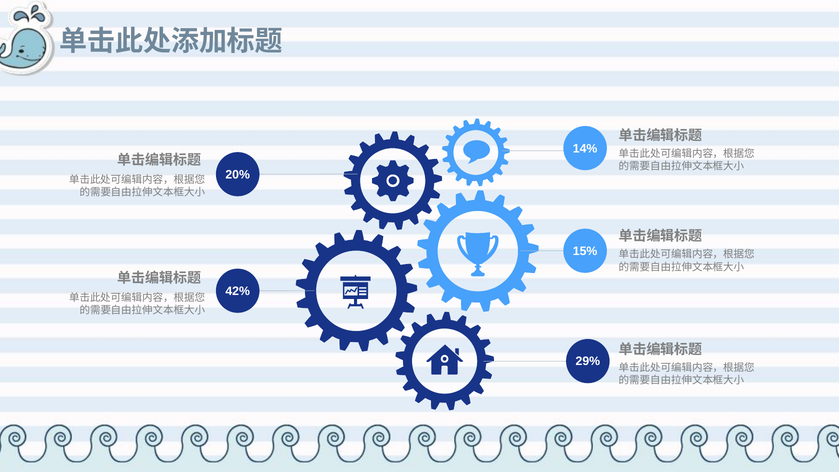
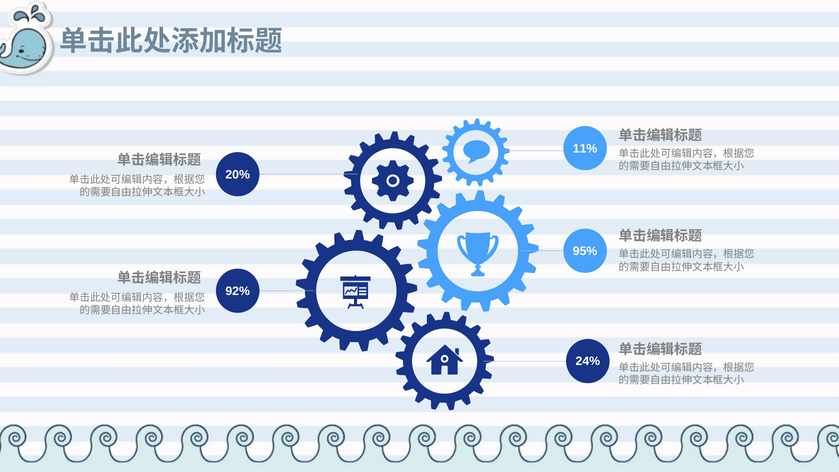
14%: 14% -> 11% (585, 148)
15%: 15% -> 95% (585, 251)
42%: 42% -> 92% (238, 291)
29%: 29% -> 24% (588, 361)
